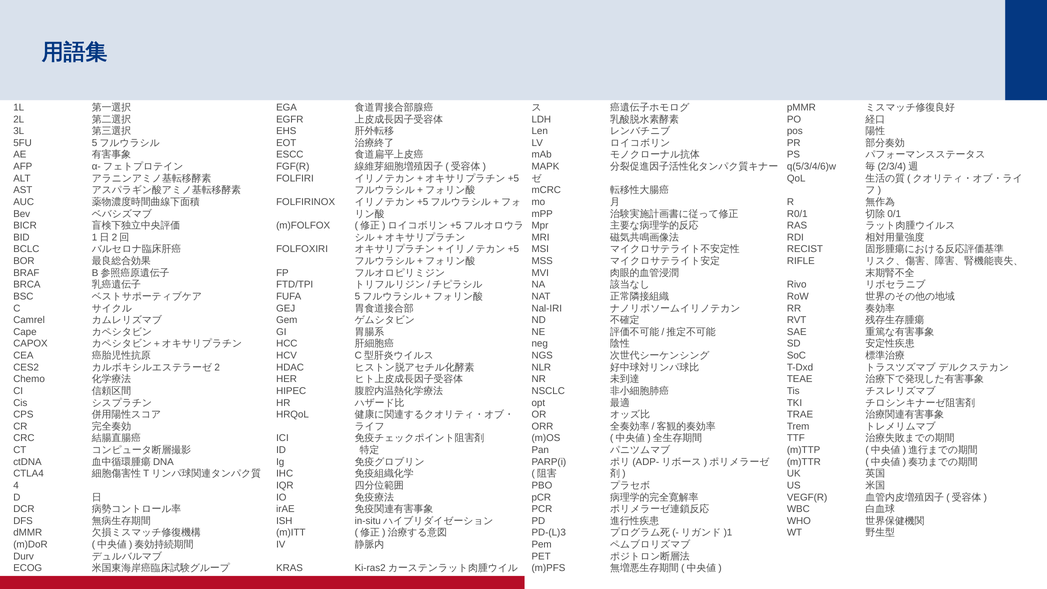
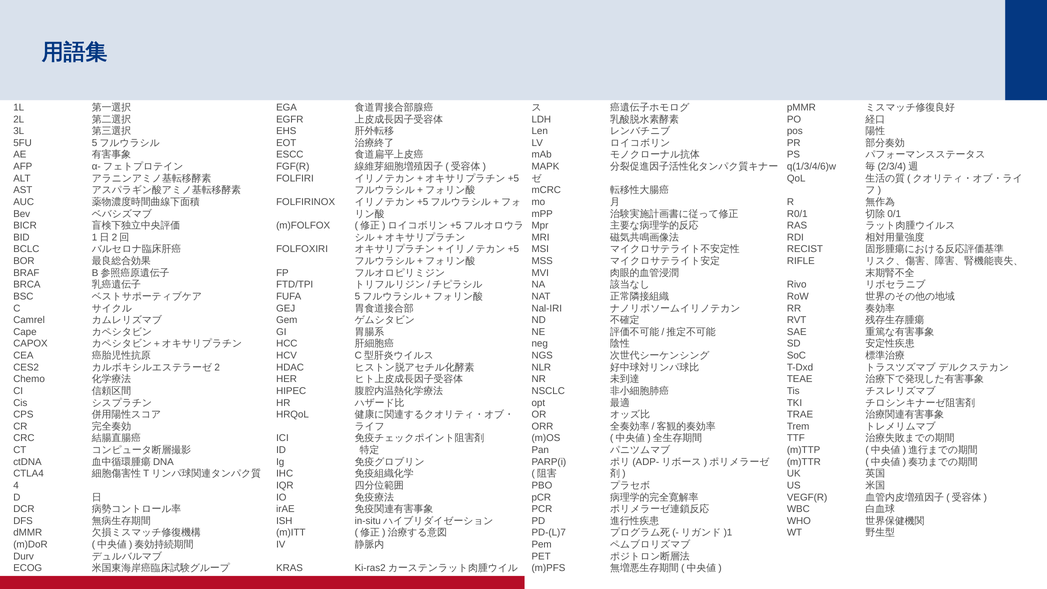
q(5/3/4/6)w: q(5/3/4/6)w -> q(1/3/4/6)w (811, 167)
PD-(L)3: PD-(L)3 -> PD-(L)7 (549, 533)
